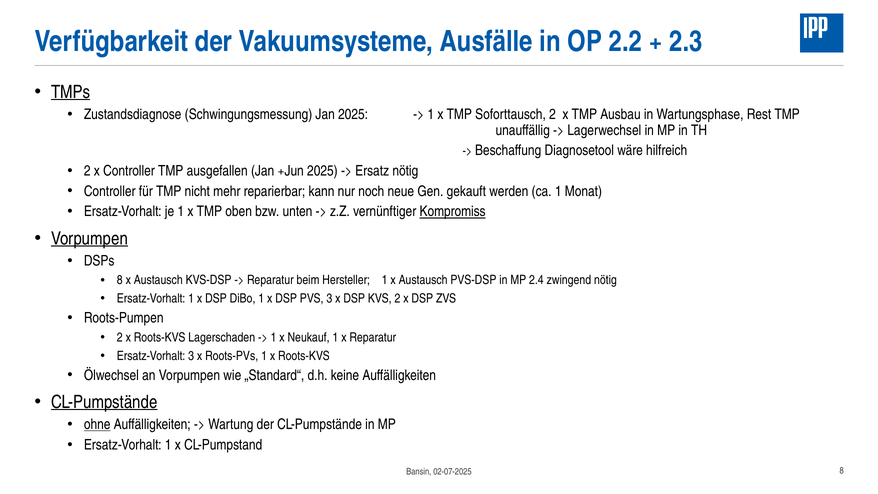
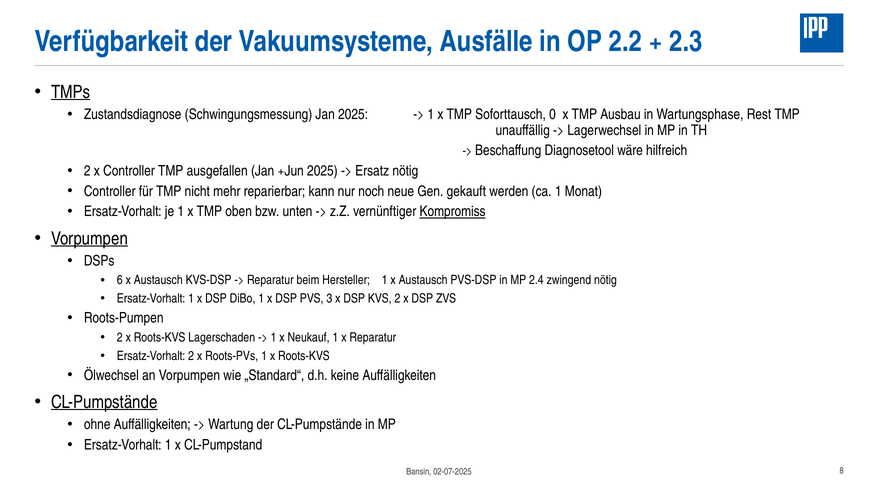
Soforttausch 2: 2 -> 0 (552, 114)
8: 8 -> 6 (120, 280)
Ersatz-Vorhalt 3: 3 -> 2 (191, 356)
ohne underline: present -> none (97, 424)
